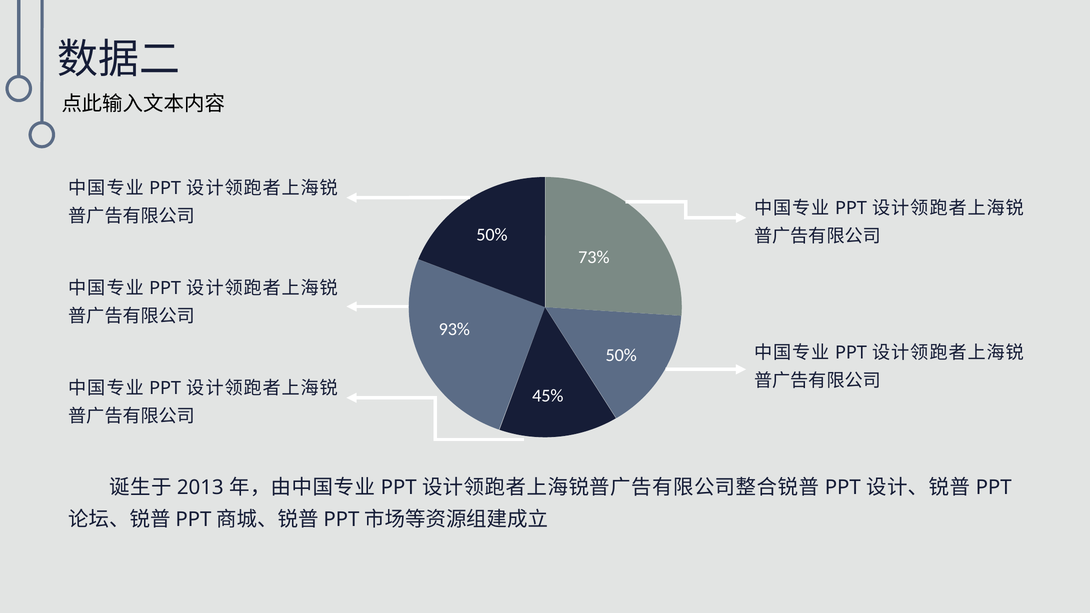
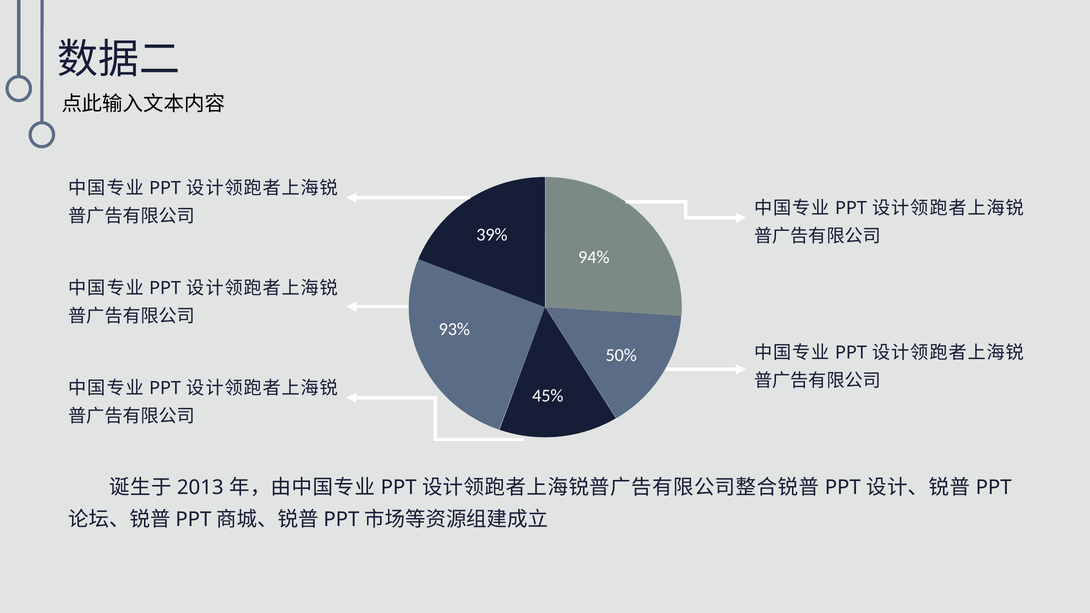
50%: 50% -> 39% (492, 235)
73%: 73% -> 94% (594, 257)
